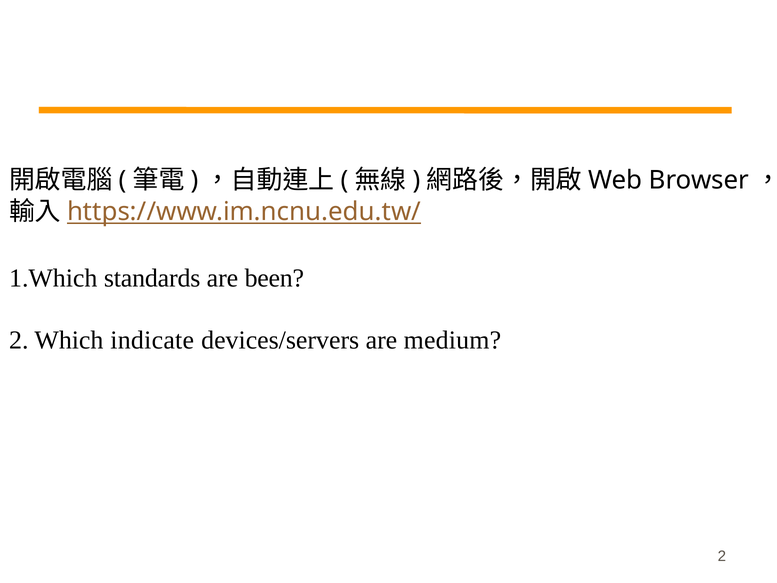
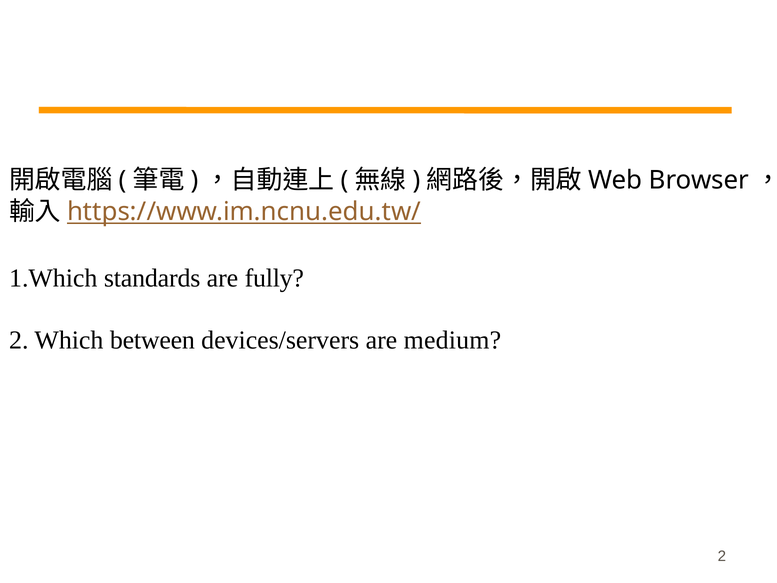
been: been -> fully (274, 278)
indicate: indicate -> between (152, 340)
